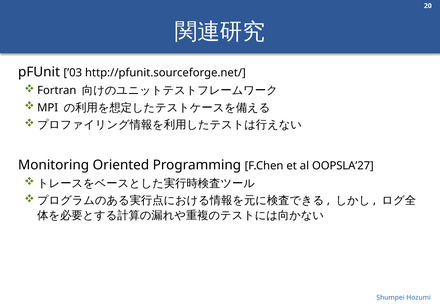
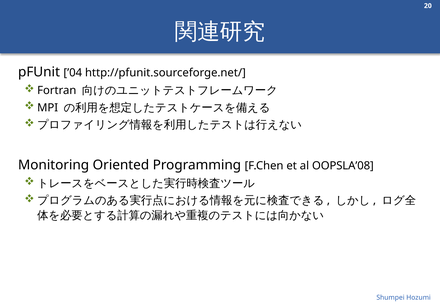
’03: ’03 -> ’04 (73, 73)
OOPSLA’27: OOPSLA’27 -> OOPSLA’08 (343, 165)
